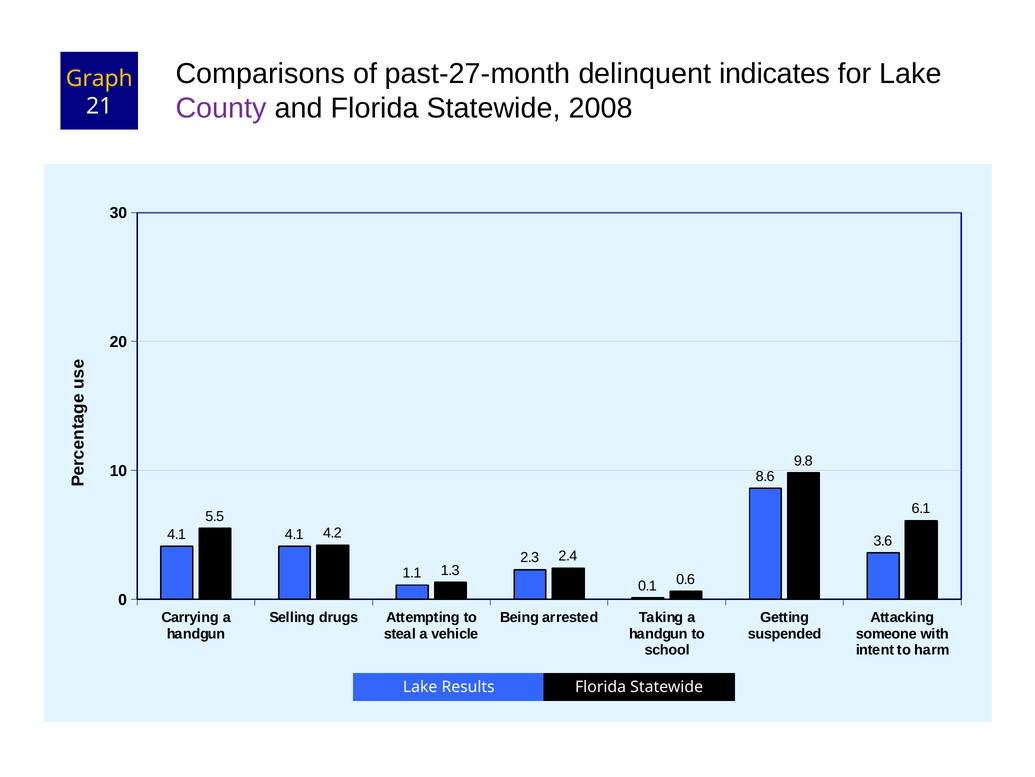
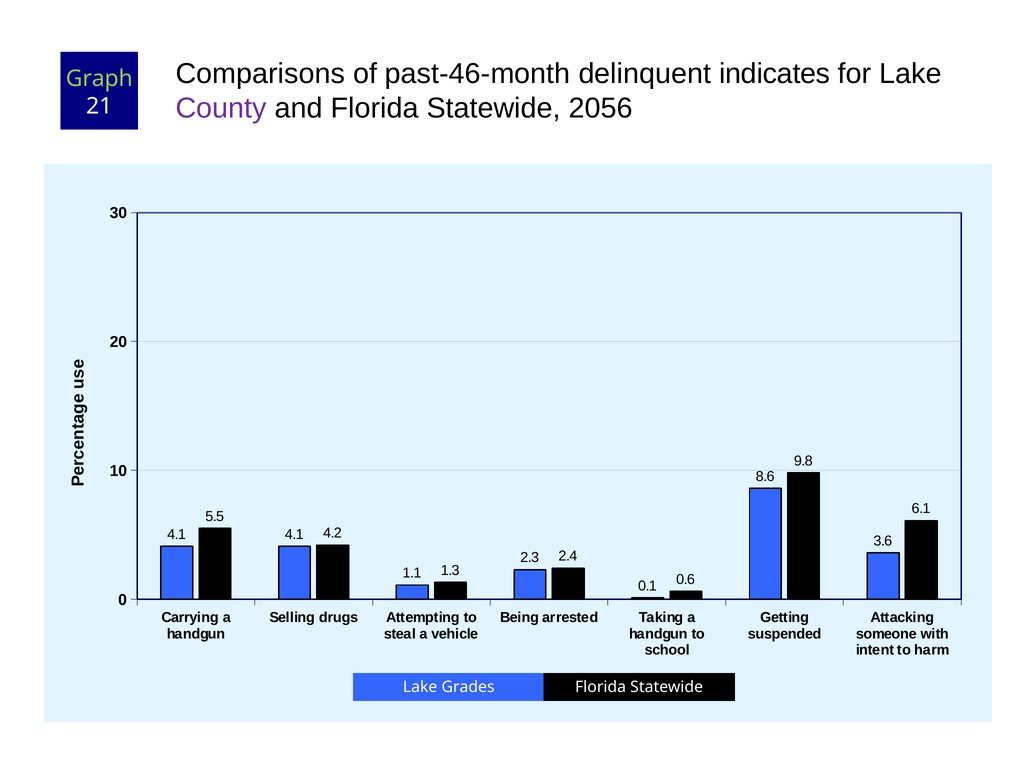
past-27-month: past-27-month -> past-46-month (478, 74)
Graph colour: yellow -> light green (99, 78)
2008: 2008 -> 2056 (601, 108)
Results: Results -> Grades (468, 686)
